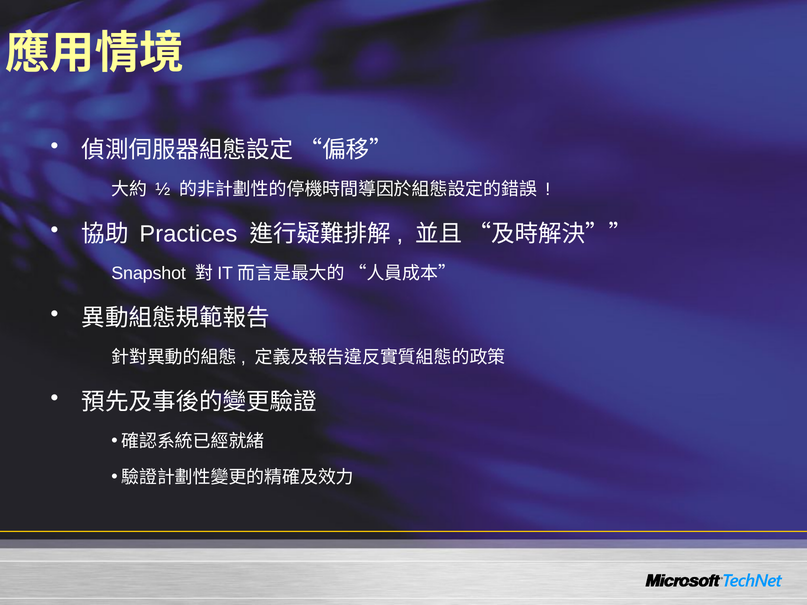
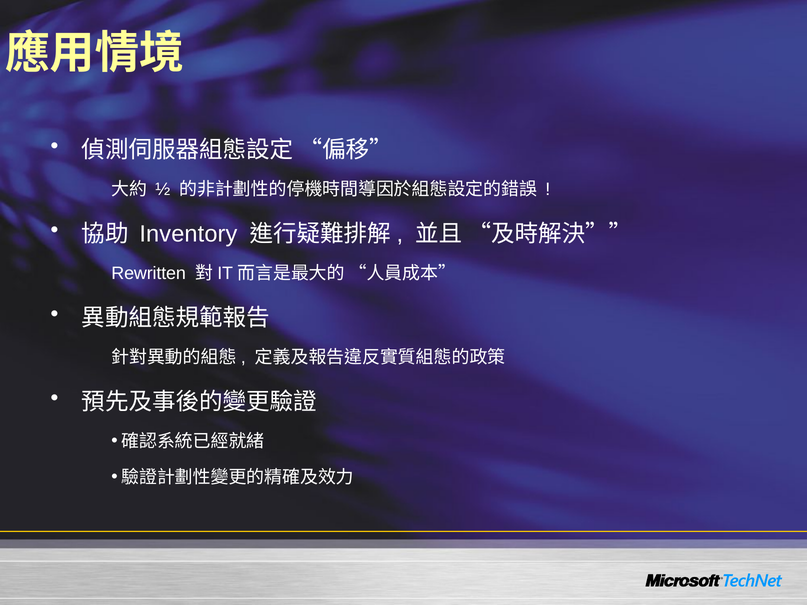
Practices: Practices -> Inventory (188, 234)
Snapshot: Snapshot -> Rewritten (149, 273)
